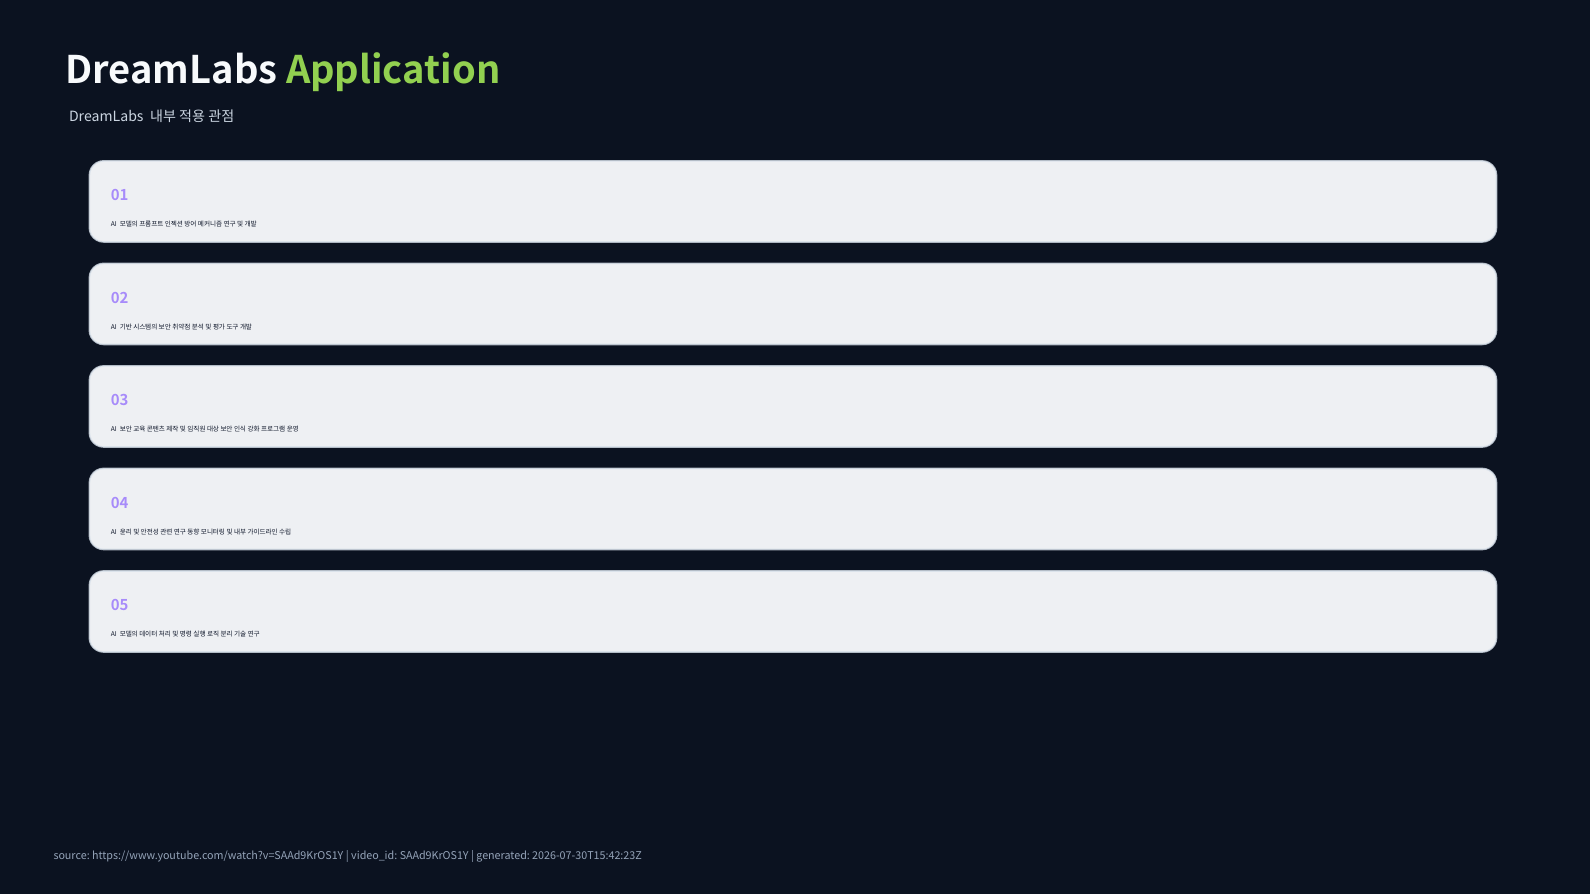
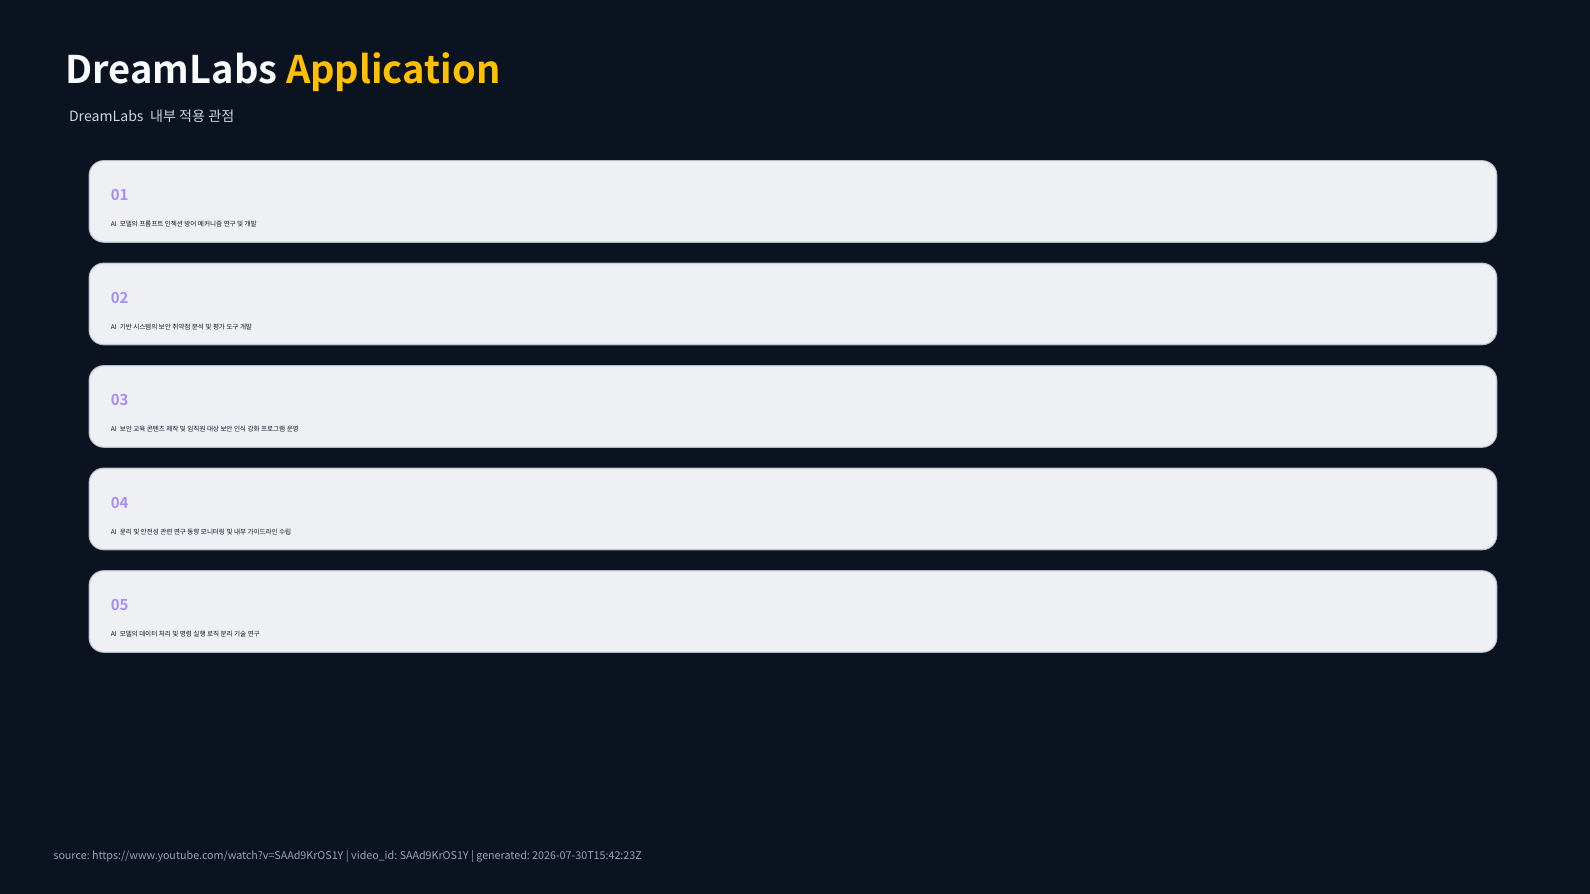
Application colour: light green -> yellow (393, 71)
